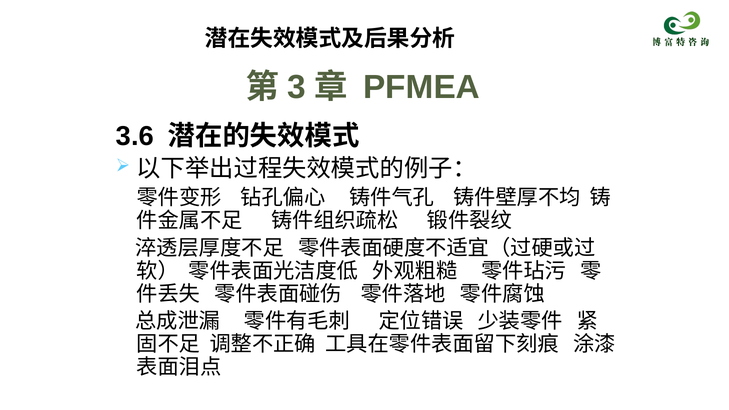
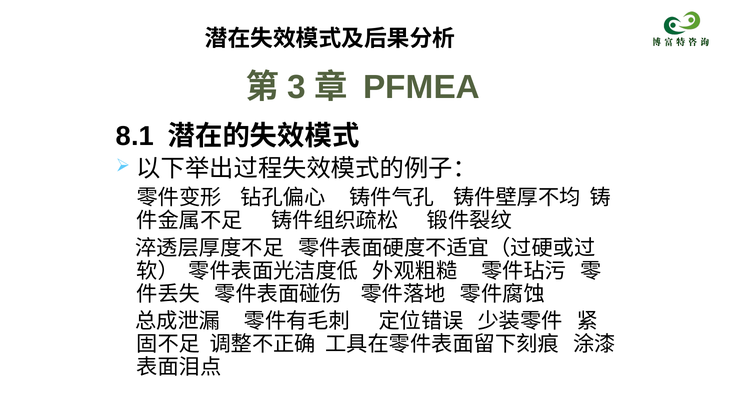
3.6: 3.6 -> 8.1 (135, 136)
